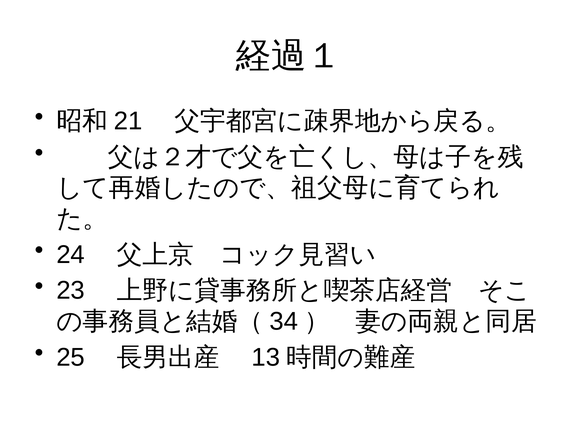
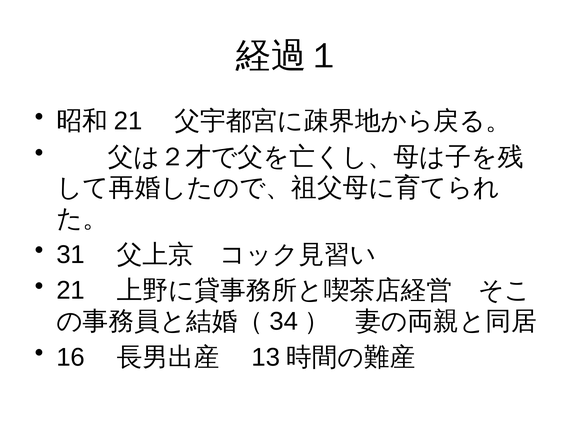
24: 24 -> 31 (71, 255)
23: 23 -> 21 (71, 291)
25: 25 -> 16 (71, 358)
